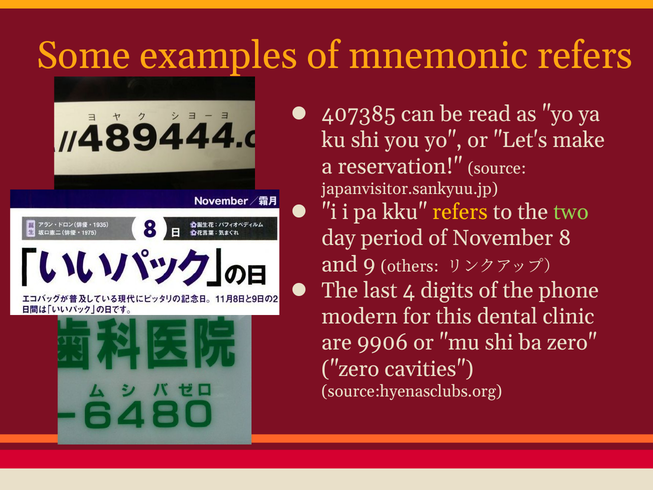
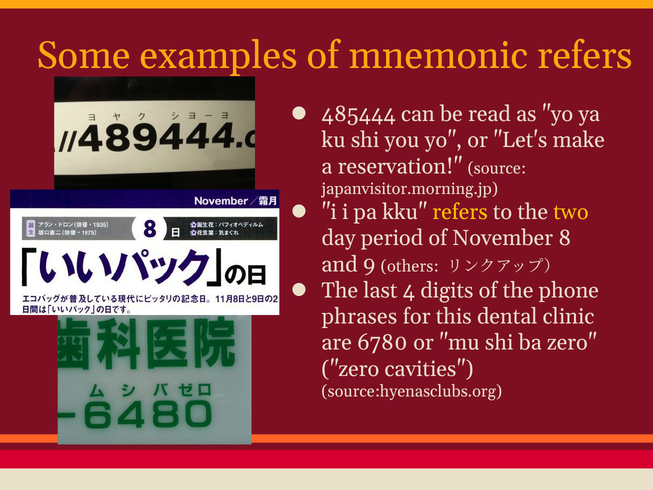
407385: 407385 -> 485444 (359, 114)
japanvisitor.sankyuu.jp: japanvisitor.sankyuu.jp -> japanvisitor.morning.jp (410, 189)
two colour: light green -> yellow (571, 212)
modern: modern -> phrases (359, 317)
9906: 9906 -> 6780 (382, 343)
